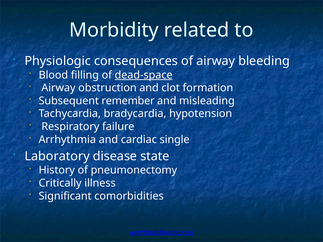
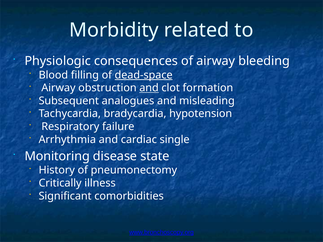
and underline: none -> present (149, 88)
remember: remember -> analogues (128, 101)
Laboratory: Laboratory -> Monitoring (57, 156)
